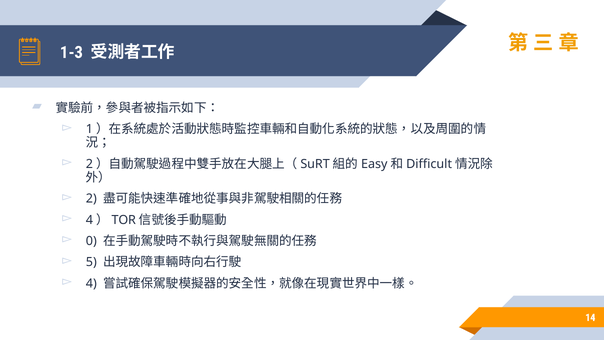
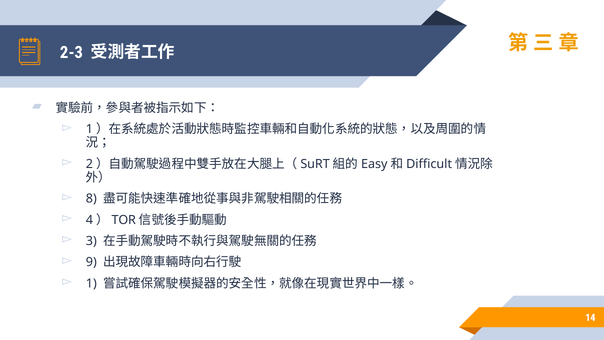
1-3: 1-3 -> 2-3 (71, 52)
2: 2 -> 8 (91, 199)
0: 0 -> 3 (91, 241)
5: 5 -> 9 (91, 262)
4: 4 -> 1 (91, 283)
